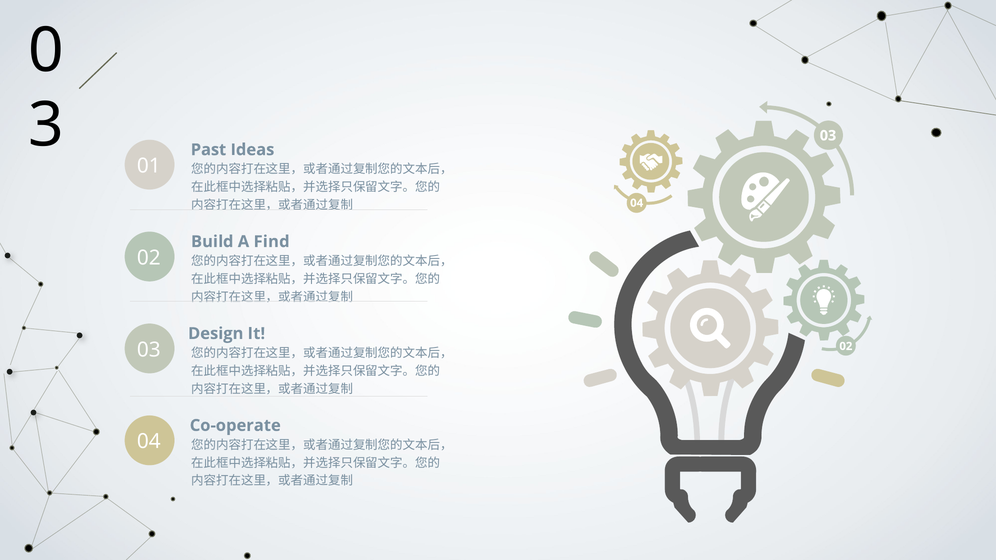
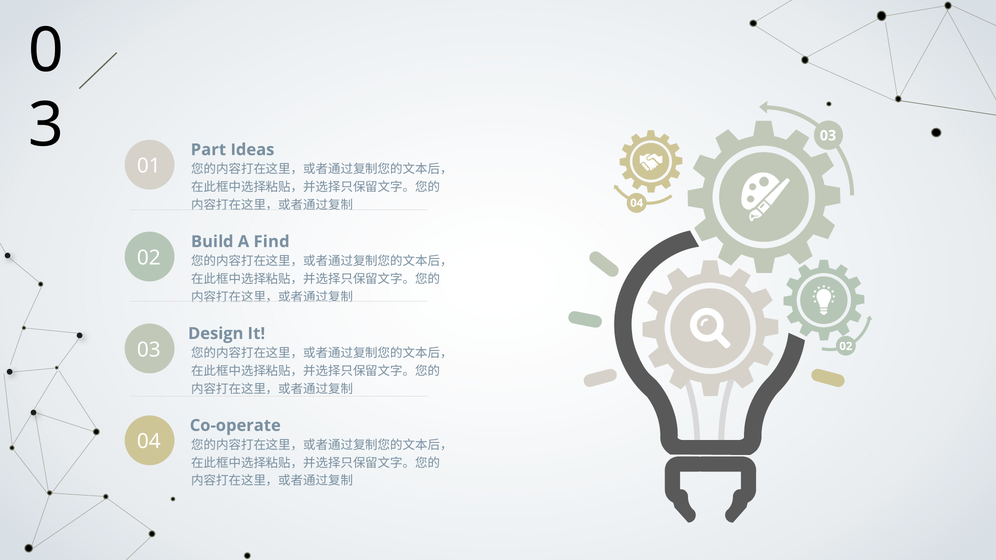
Past: Past -> Part (208, 150)
